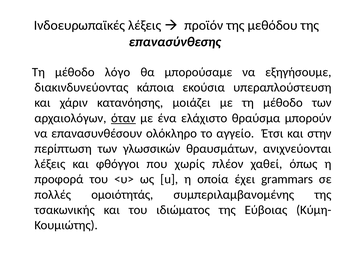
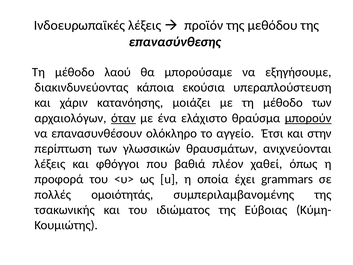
λόγο: λόγο -> λαού (118, 72)
μπορούν underline: none -> present (308, 118)
χωρίς: χωρίς -> βαθιά (190, 164)
